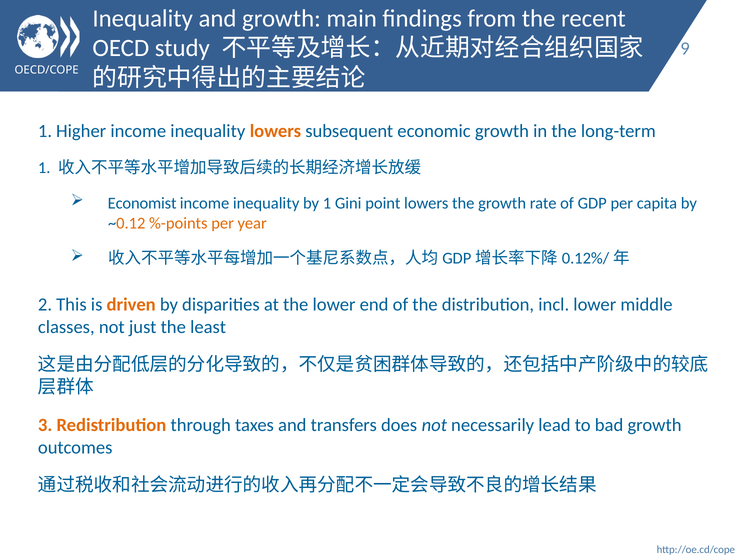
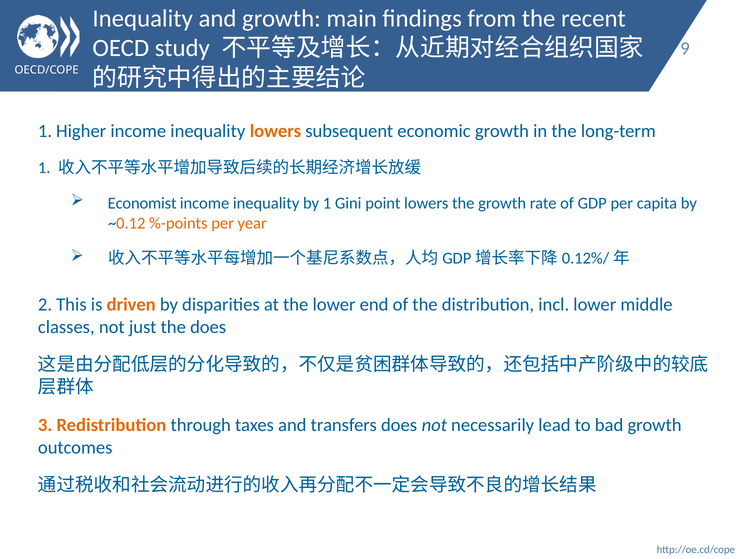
the least: least -> does (208, 327)
